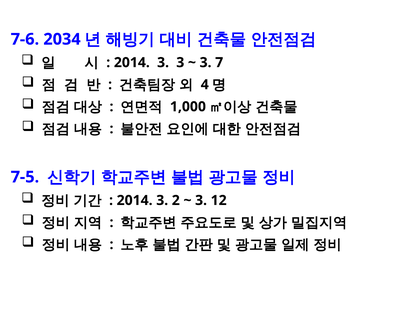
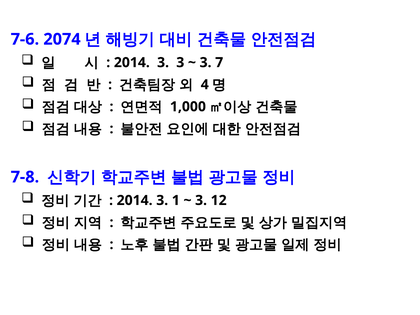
2034: 2034 -> 2074 (62, 39)
7-5: 7-5 -> 7-8 (25, 177)
2: 2 -> 1 (176, 200)
